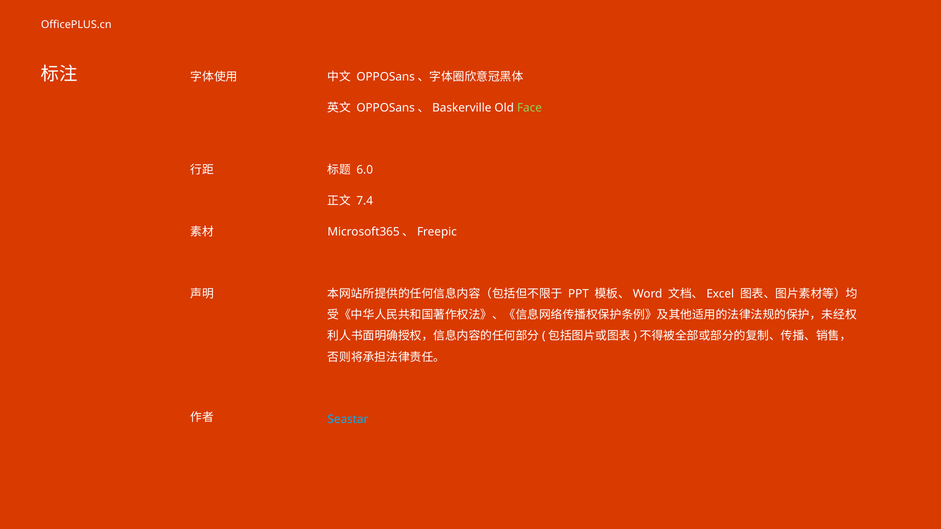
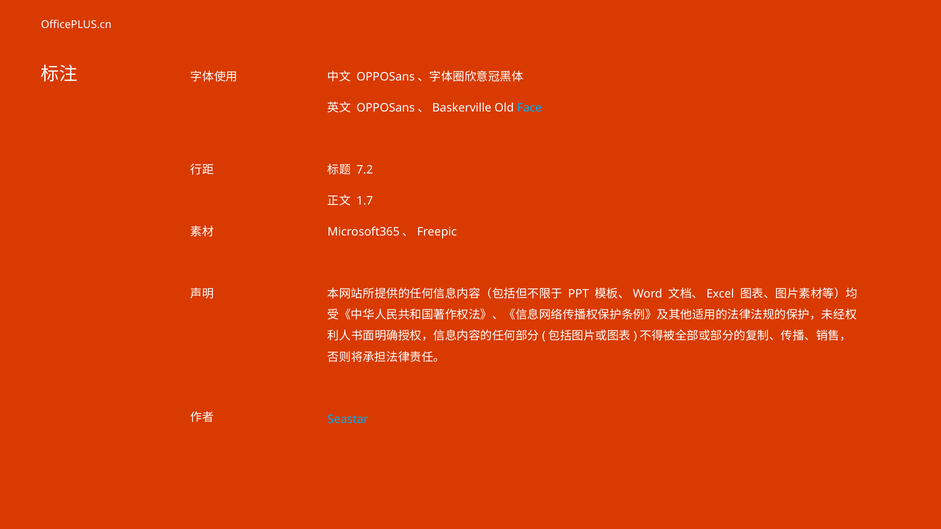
Face colour: light green -> light blue (529, 108)
6.0: 6.0 -> 7.2 (365, 170)
7.4: 7.4 -> 1.7 (365, 201)
